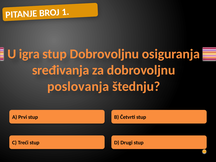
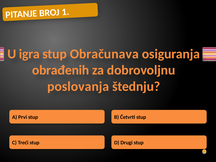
stup Dobrovoljnu: Dobrovoljnu -> Obračunava (104, 54)
sređivanja: sređivanja -> obrađenih (61, 70)
